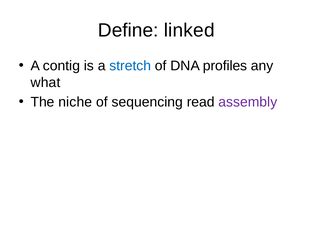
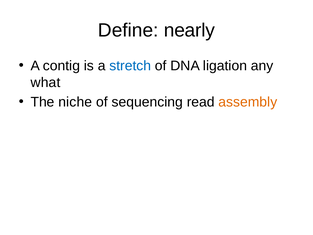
linked: linked -> nearly (189, 30)
profiles: profiles -> ligation (225, 66)
assembly colour: purple -> orange (248, 102)
